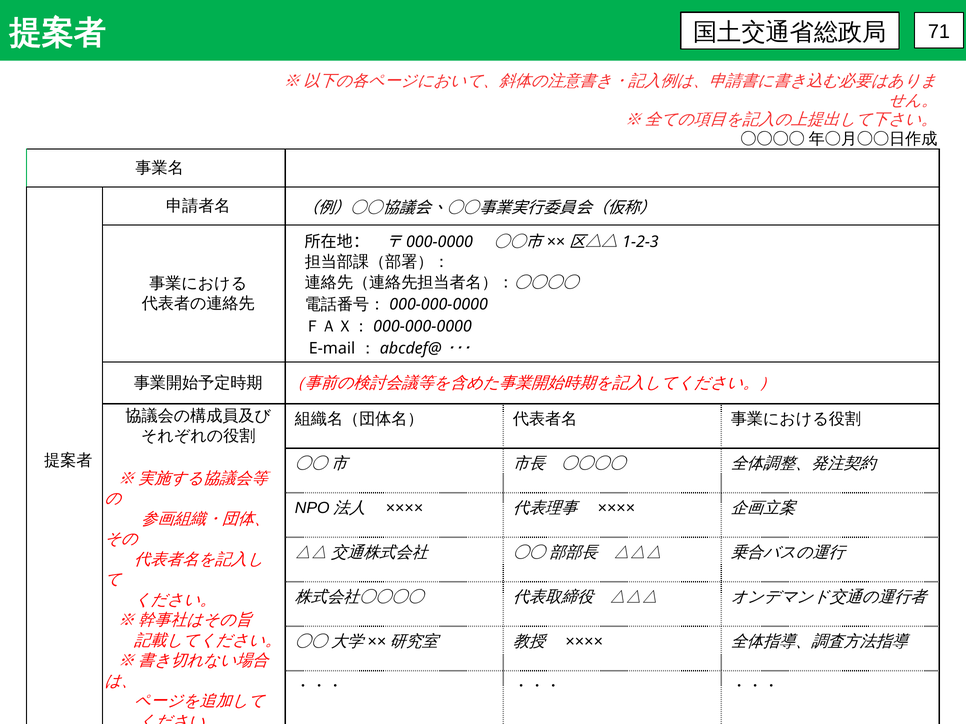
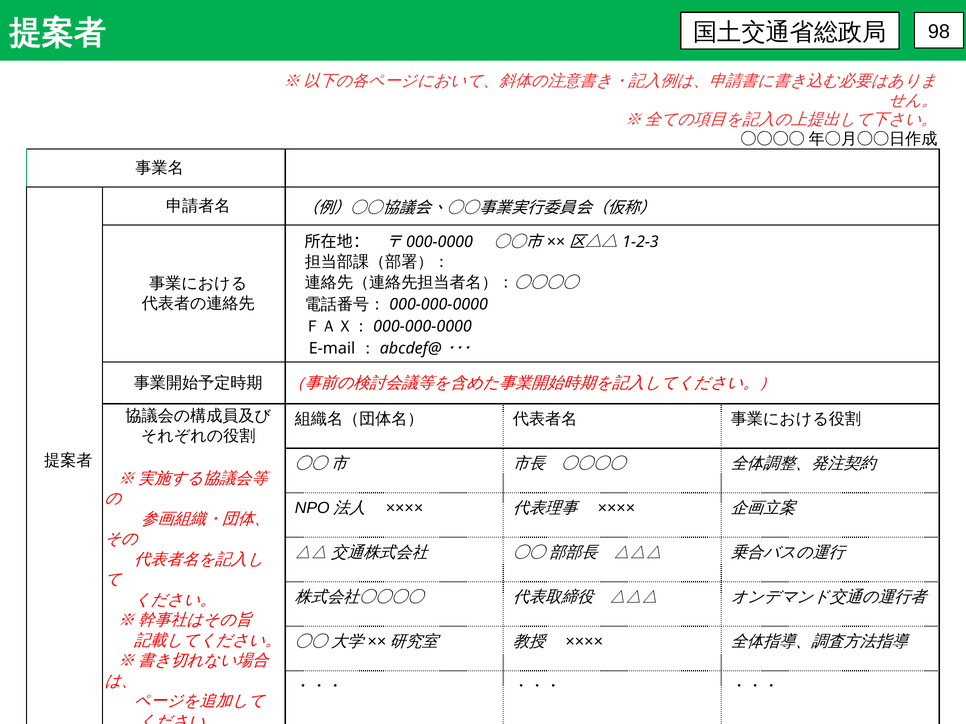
71: 71 -> 98 (939, 32)
